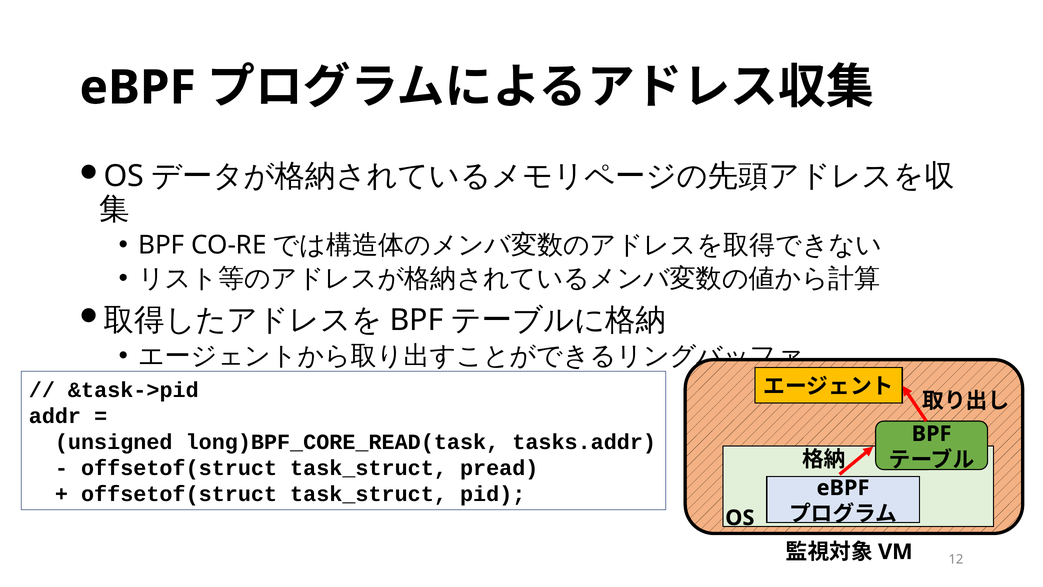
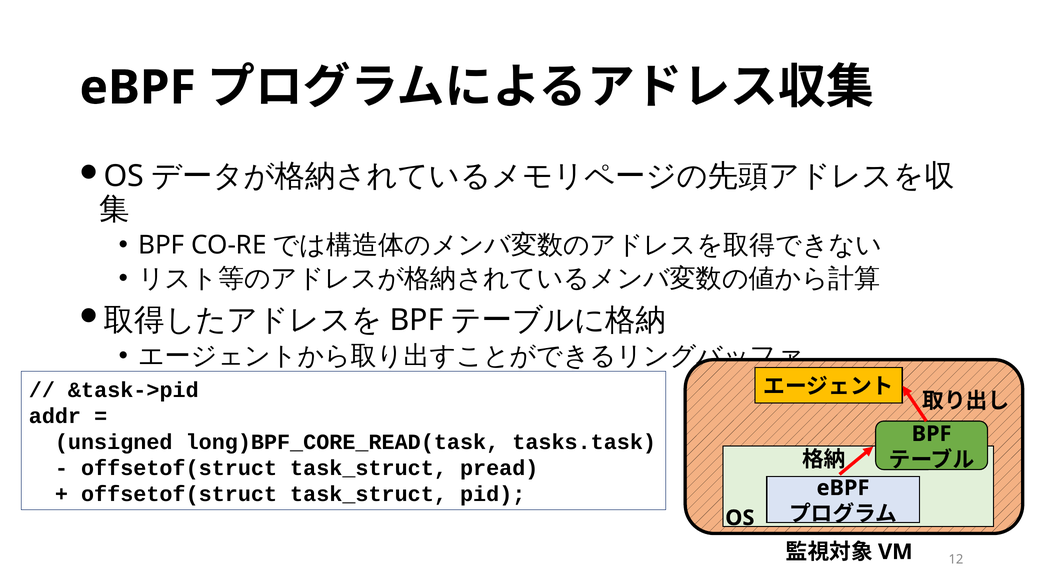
tasks.addr: tasks.addr -> tasks.task (584, 442)
